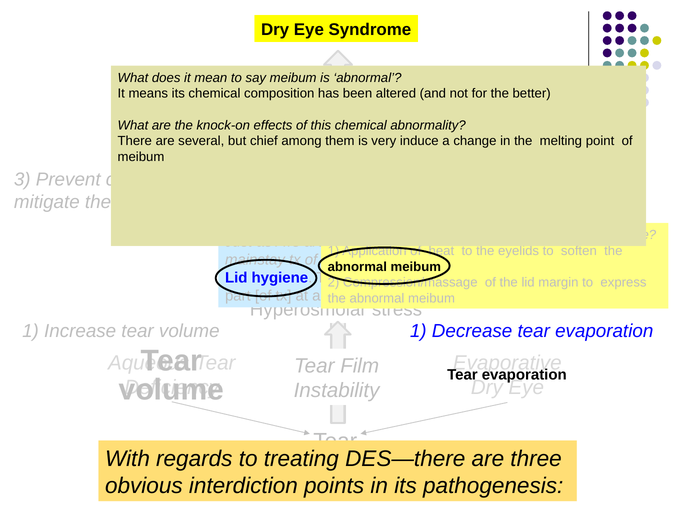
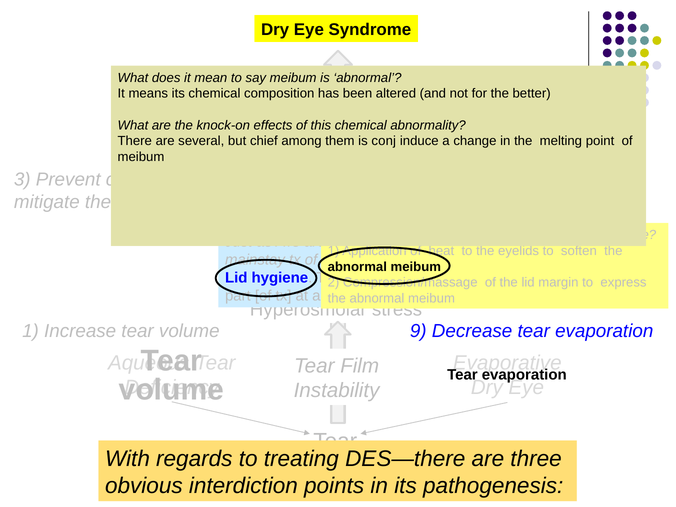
very: very -> conj (384, 141)
volume 1: 1 -> 9 (418, 331)
